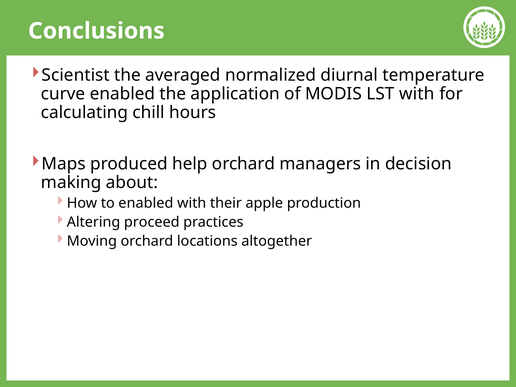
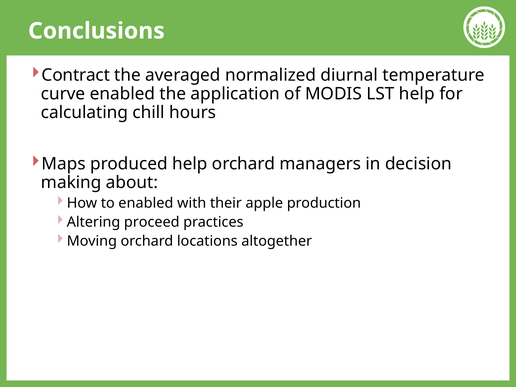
Scientist: Scientist -> Contract (76, 75)
LST with: with -> help (417, 94)
